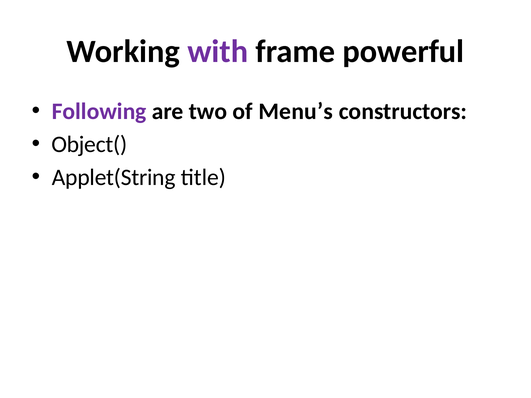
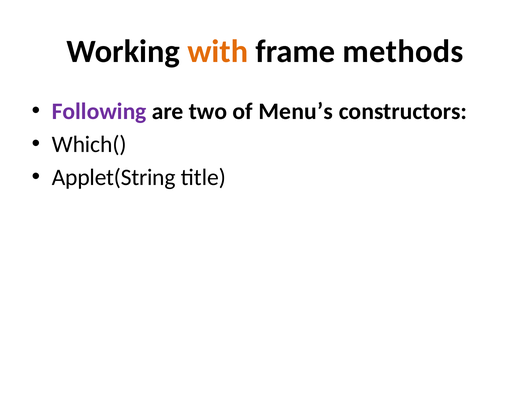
with colour: purple -> orange (218, 51)
powerful: powerful -> methods (403, 51)
Object(: Object( -> Which( (89, 144)
